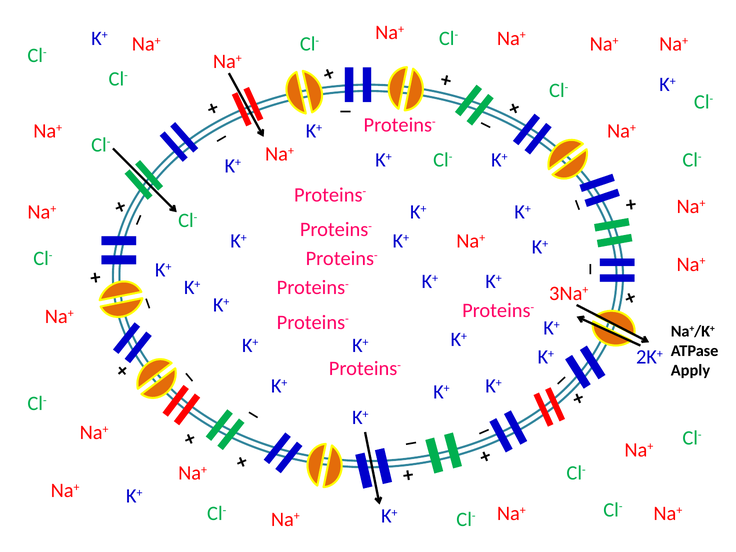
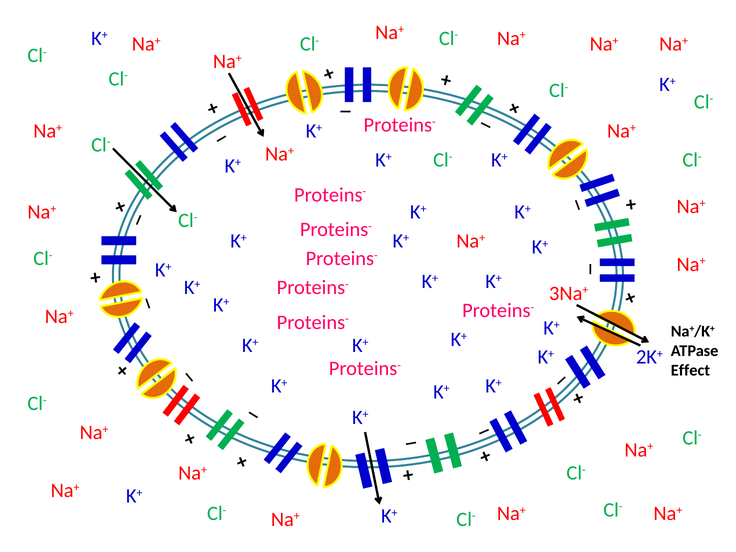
Apply: Apply -> Effect (690, 370)
